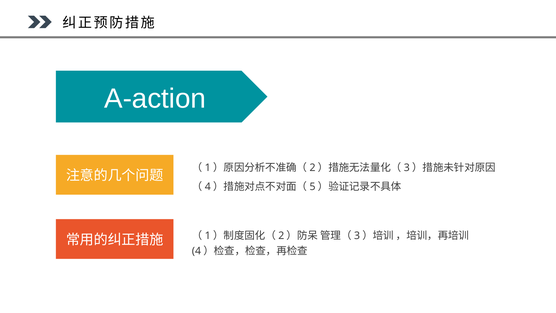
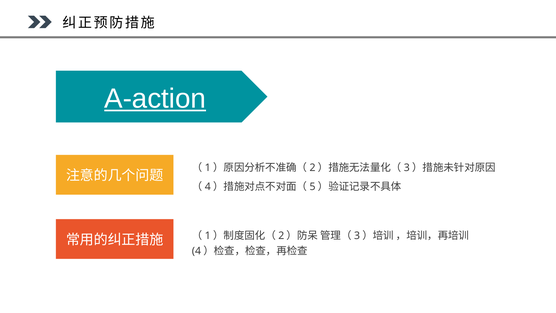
A-action underline: none -> present (155, 98)
